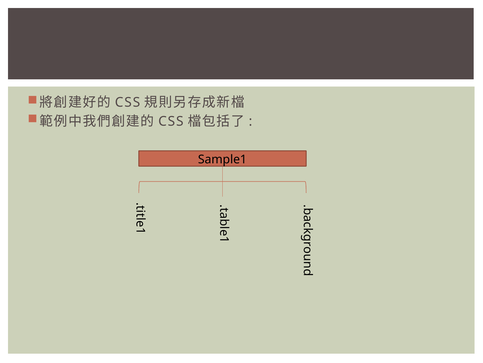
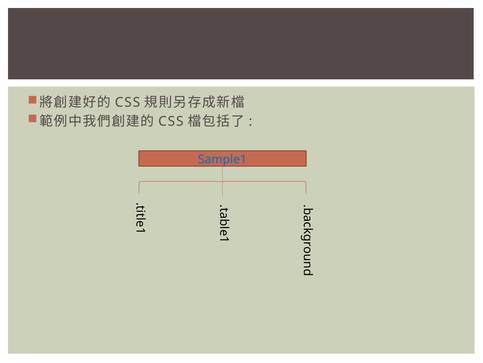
Sample1 colour: black -> blue (222, 159)
